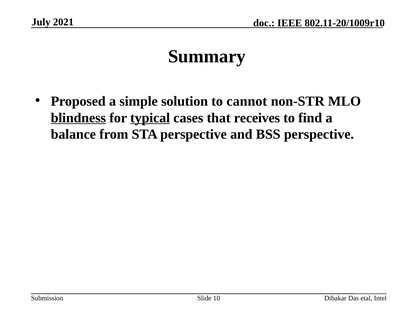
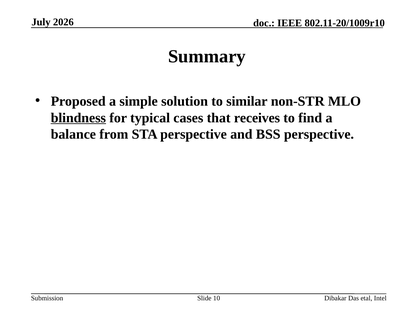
2021: 2021 -> 2026 (63, 22)
cannot: cannot -> similar (247, 101)
typical underline: present -> none (150, 118)
